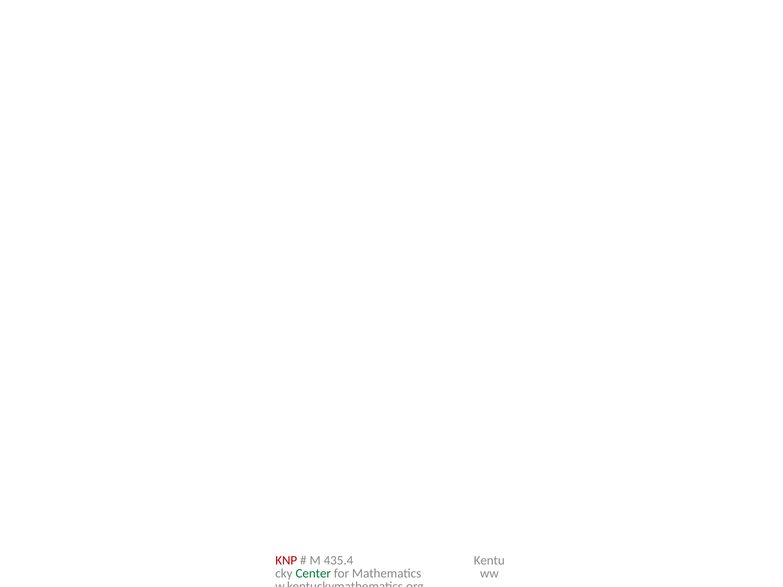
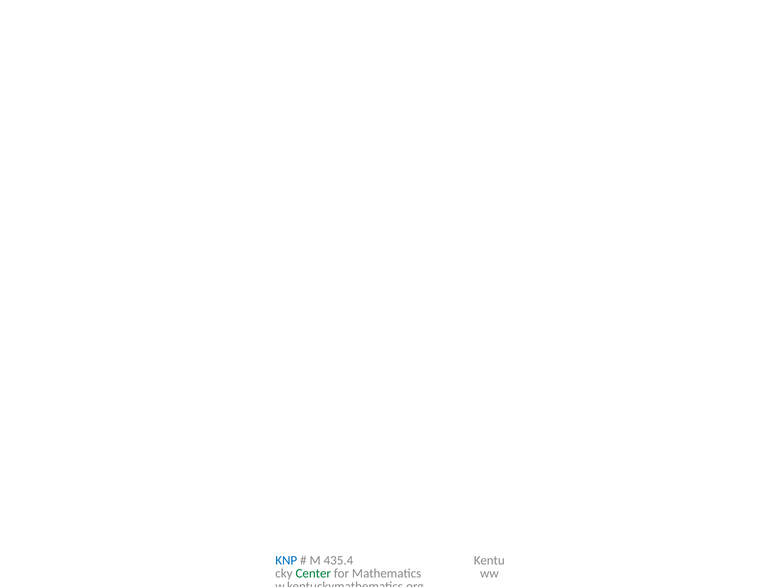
KNP colour: red -> blue (286, 561)
